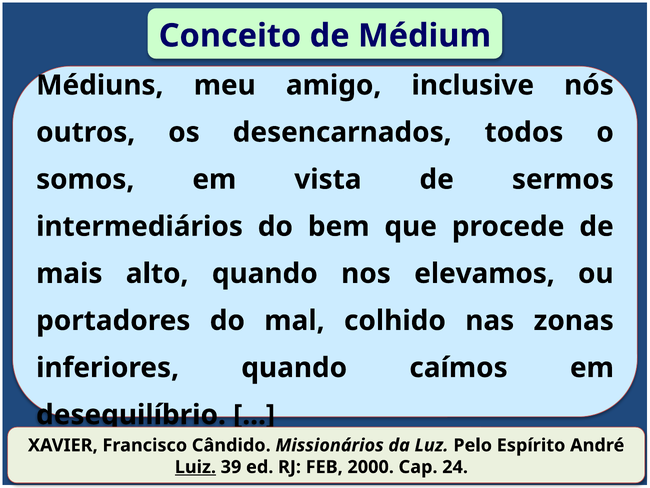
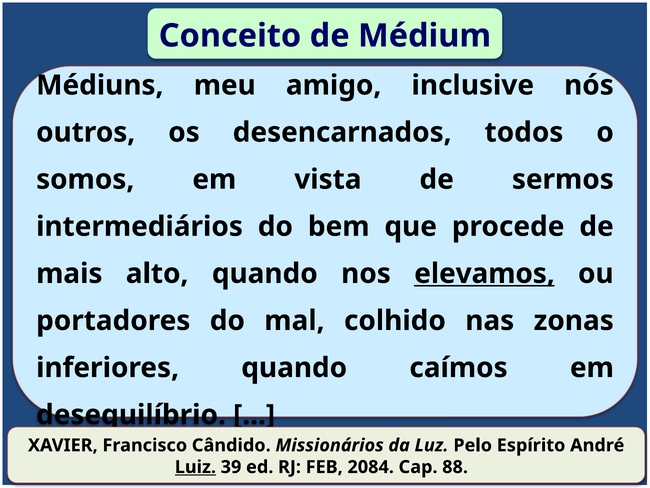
elevamos underline: none -> present (484, 273)
2000: 2000 -> 2084 (371, 467)
24: 24 -> 88 (455, 467)
